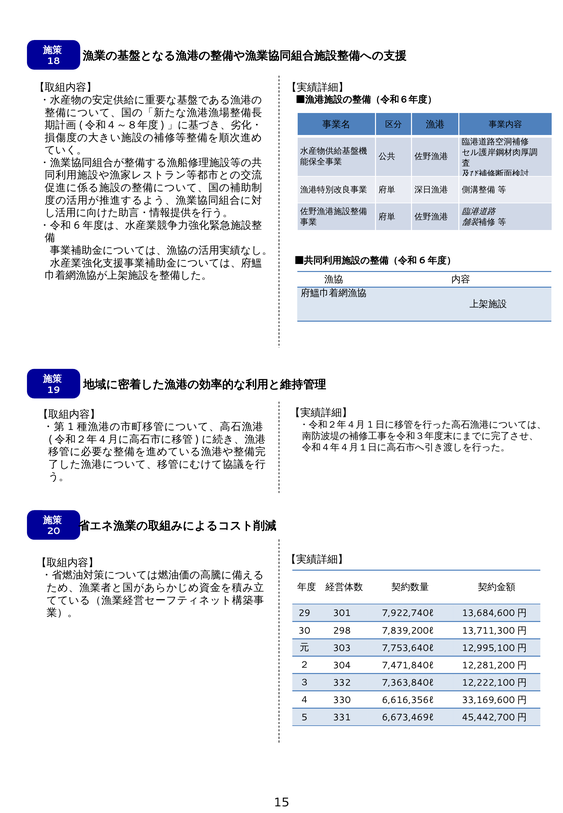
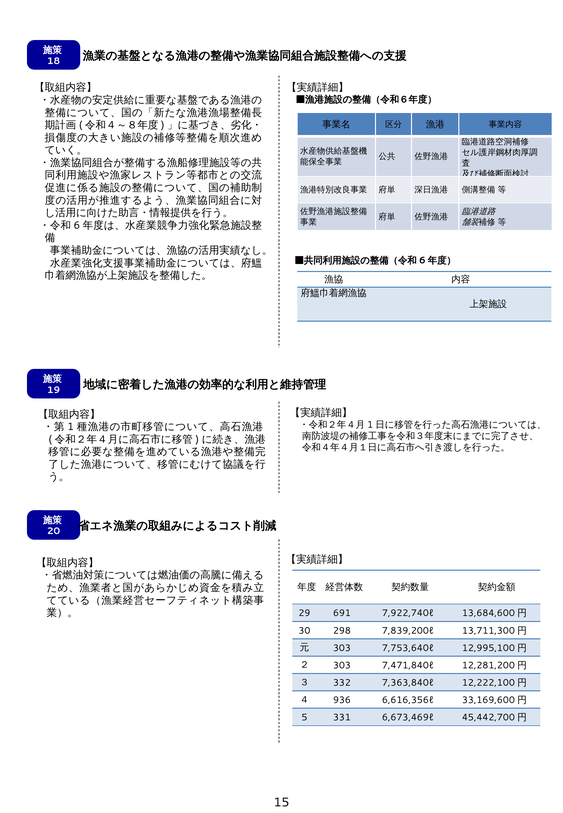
301: 301 -> 691 (342, 613)
２ 304: 304 -> 303 (342, 666)
330: 330 -> 936 (342, 700)
